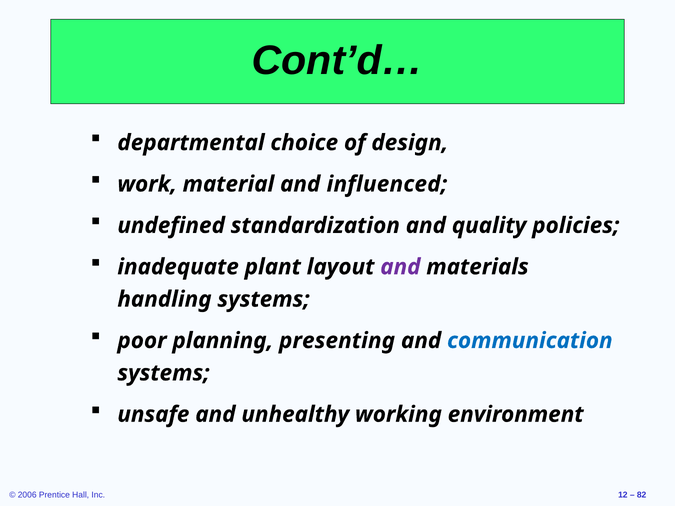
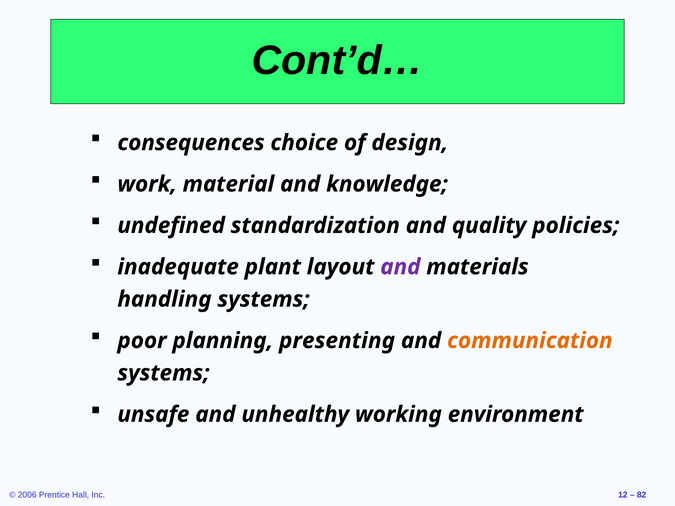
departmental: departmental -> consequences (191, 143)
influenced: influenced -> knowledge (387, 184)
communication colour: blue -> orange (530, 341)
